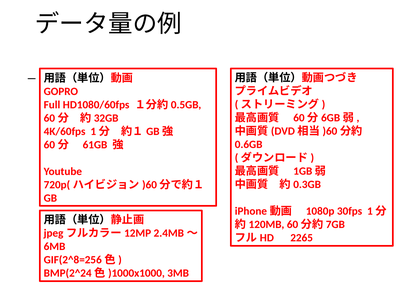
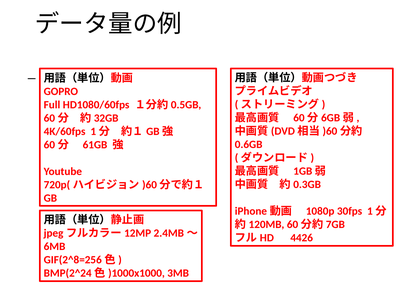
2265: 2265 -> 4426 (302, 239)
